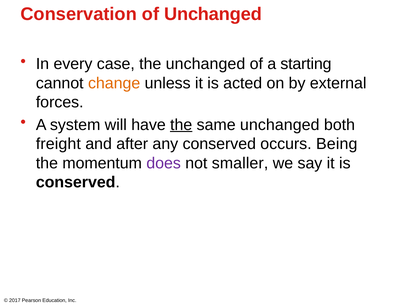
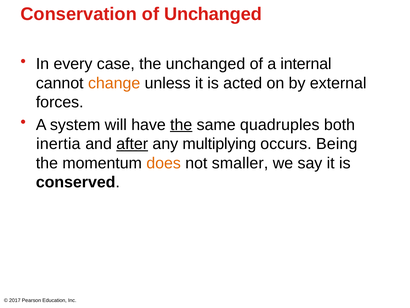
starting: starting -> internal (306, 64)
same unchanged: unchanged -> quadruples (280, 125)
freight: freight -> inertia (58, 144)
after underline: none -> present (132, 144)
any conserved: conserved -> multiplying (219, 144)
does colour: purple -> orange (164, 163)
